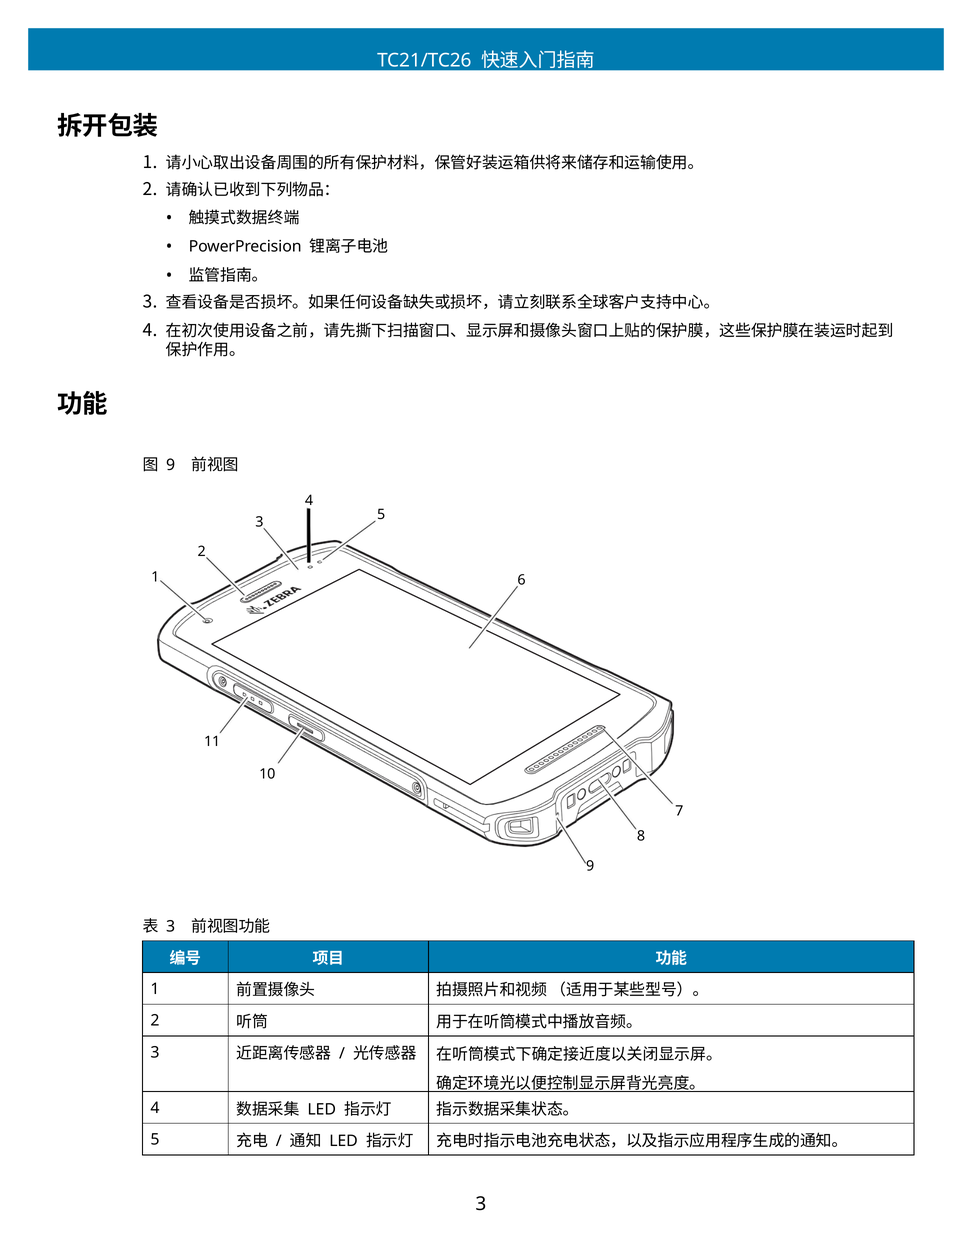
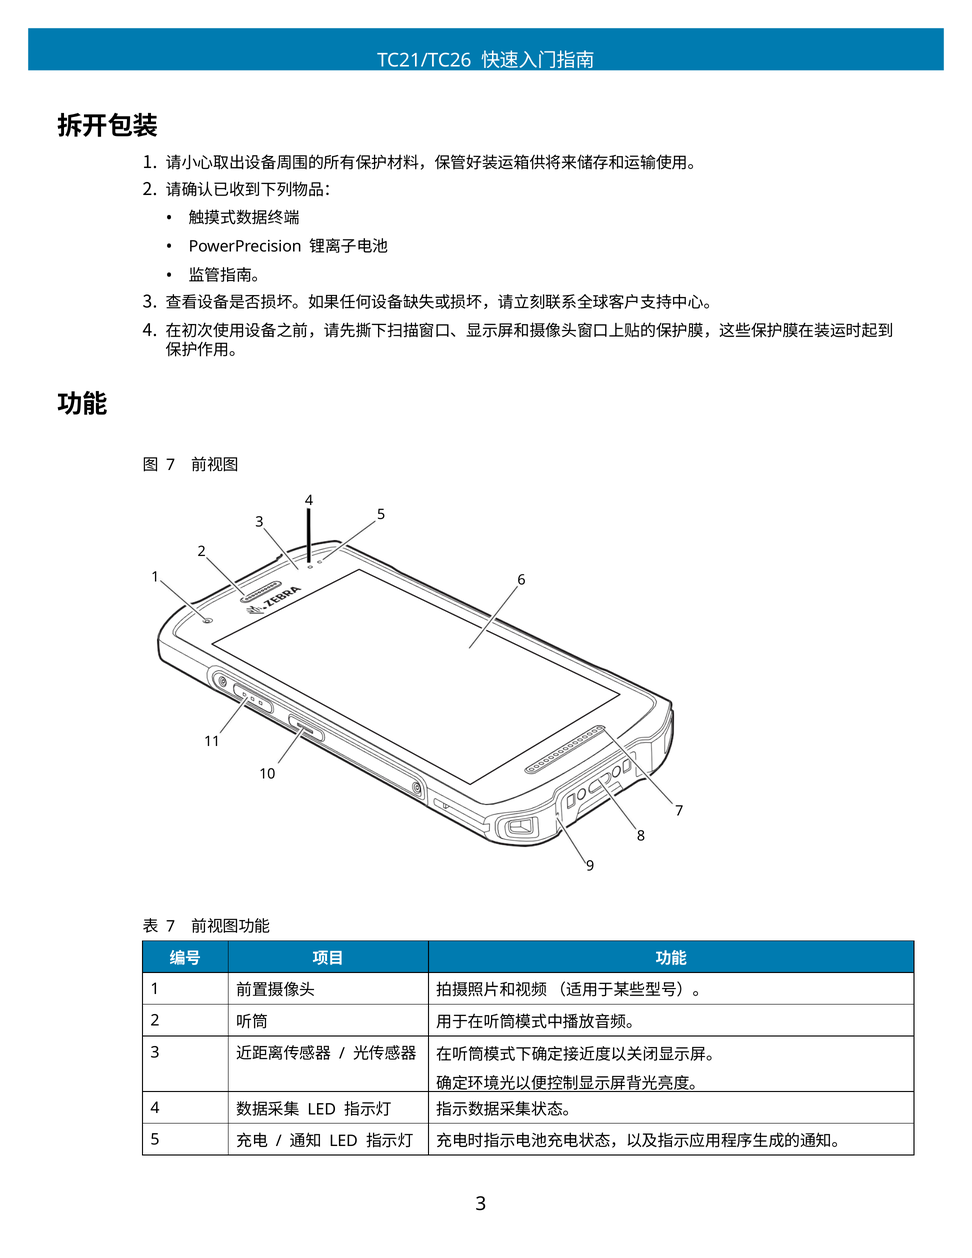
9: 9 -> 7 (171, 465)
3: 3 -> 7 (171, 926)
